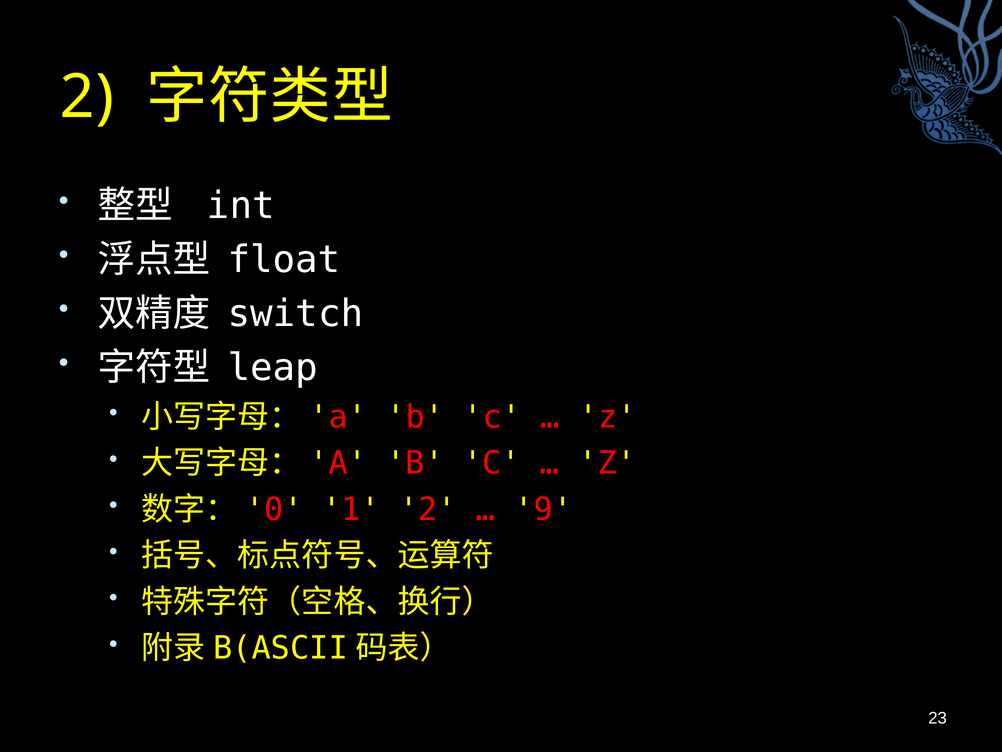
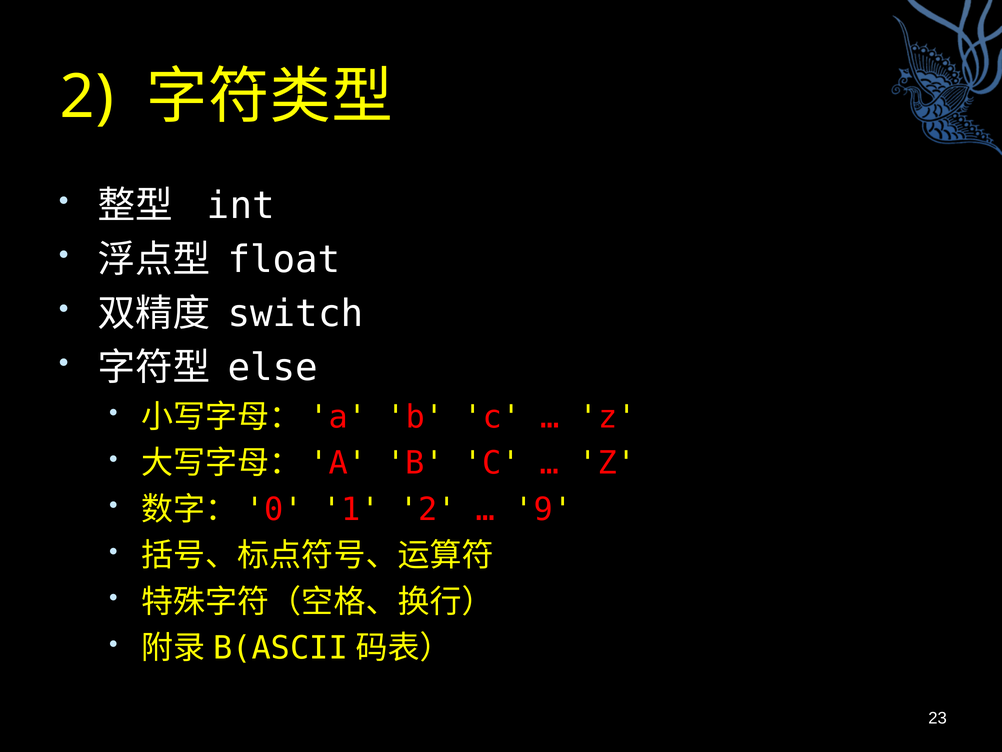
leap: leap -> else (273, 368)
